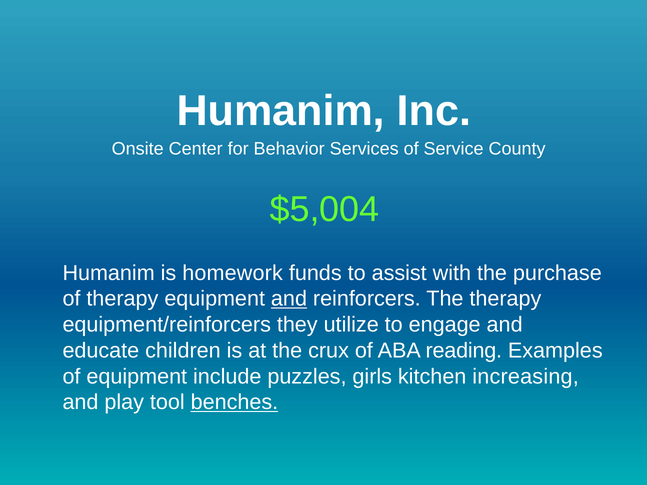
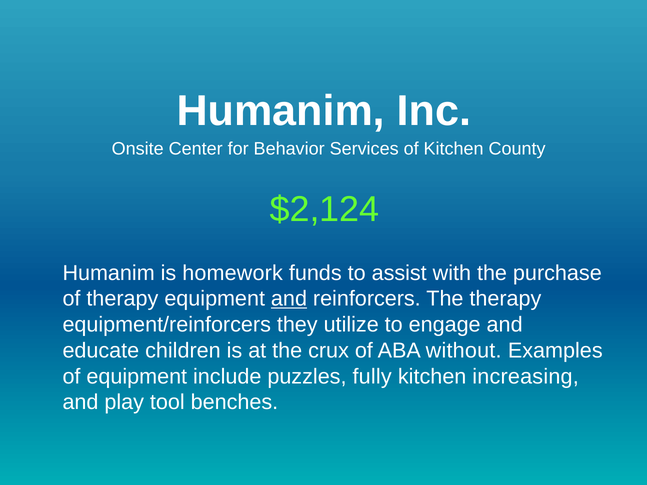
of Service: Service -> Kitchen (454, 149)
$5,004: $5,004 -> $2,124 (325, 209)
reading: reading -> without (464, 351)
girls: girls -> fully (372, 377)
benches underline: present -> none (234, 403)
